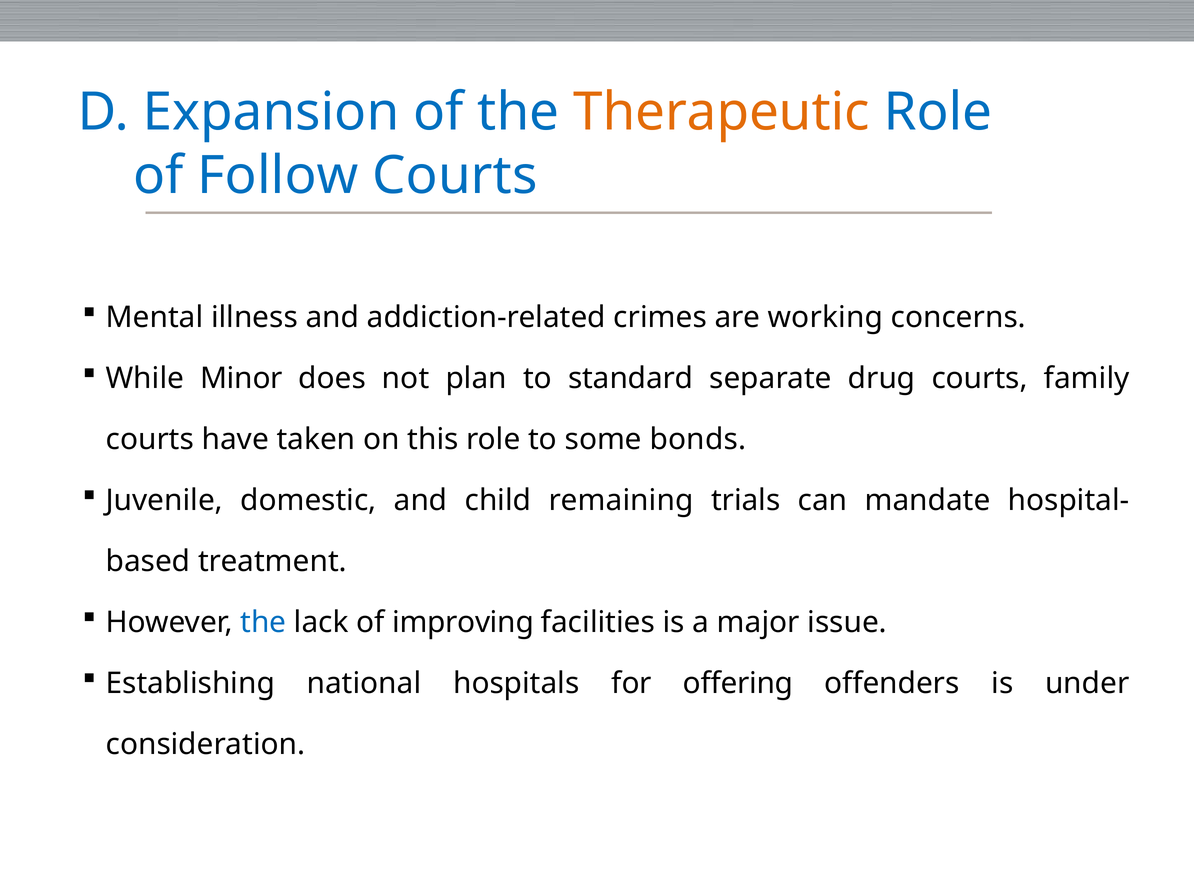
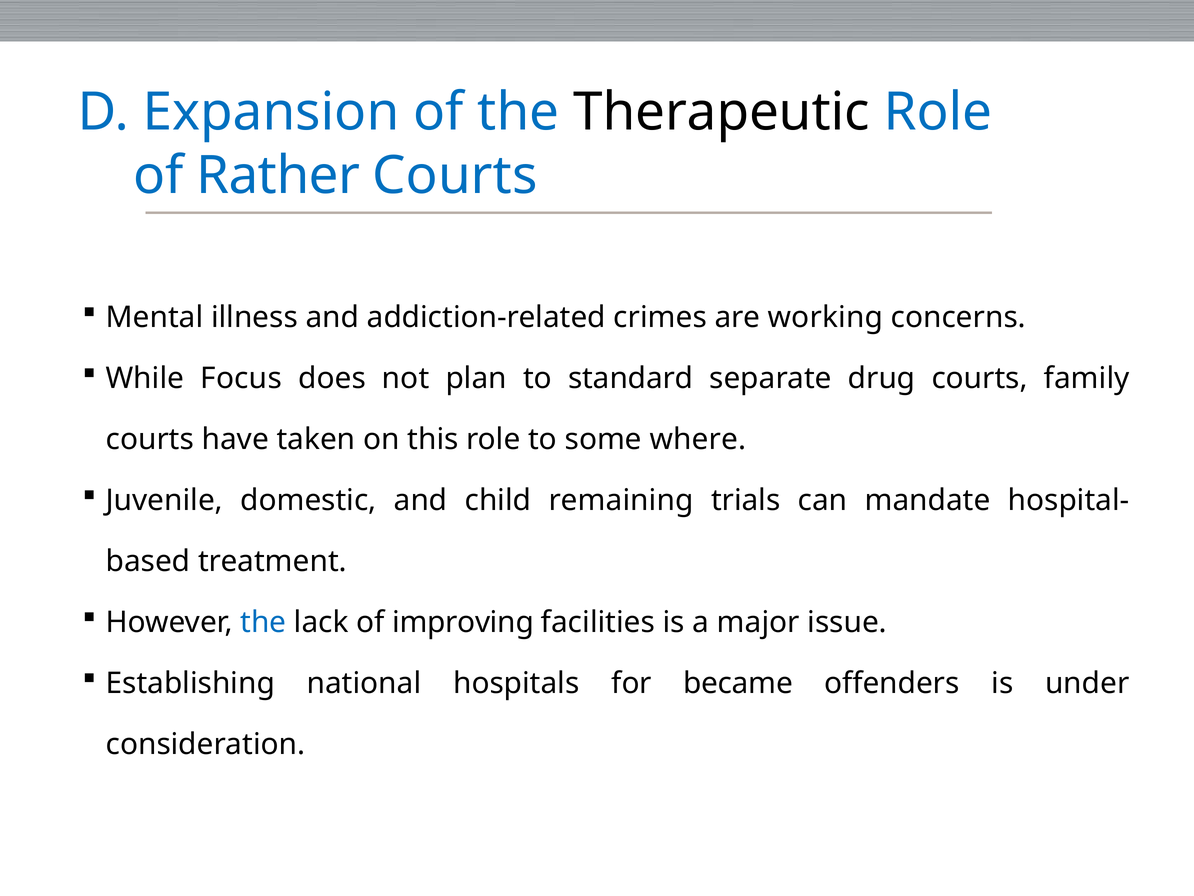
Therapeutic colour: orange -> black (721, 112)
Follow: Follow -> Rather (278, 176)
Minor: Minor -> Focus (241, 378)
bonds: bonds -> where (698, 439)
offering: offering -> became (738, 683)
